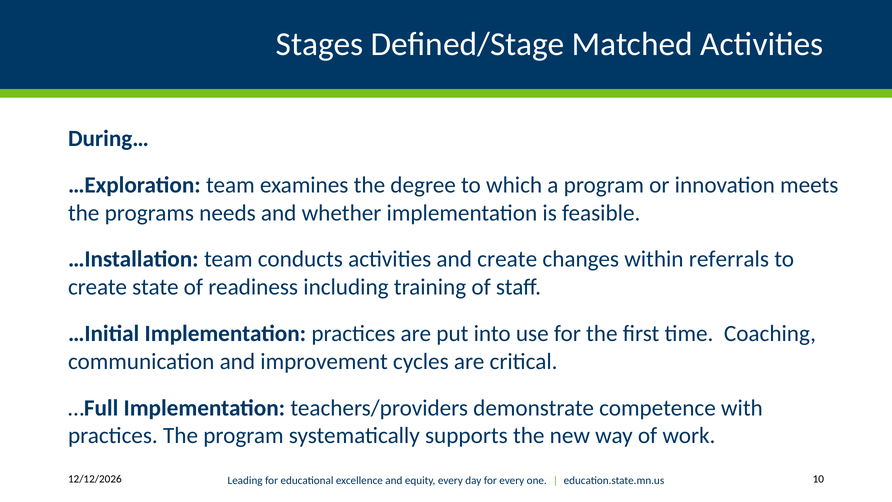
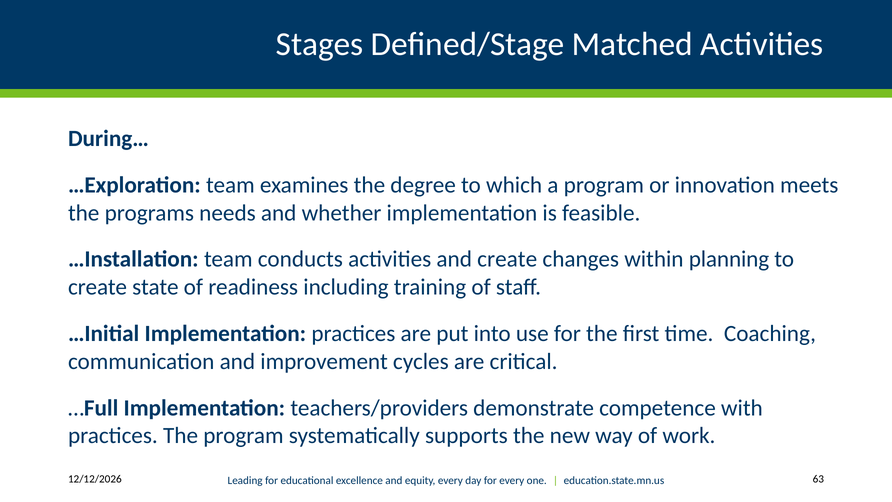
referrals: referrals -> planning (729, 259)
10: 10 -> 63 (818, 479)
